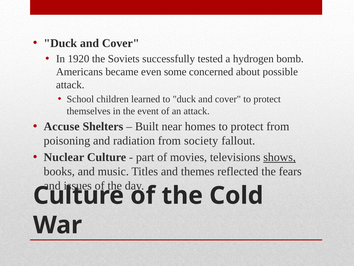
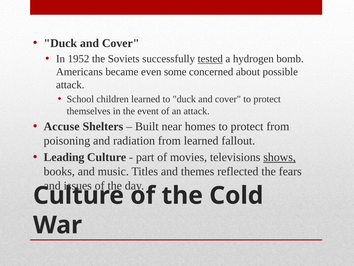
1920: 1920 -> 1952 (78, 59)
tested underline: none -> present (210, 59)
from society: society -> learned (201, 140)
Nuclear: Nuclear -> Leading (64, 157)
